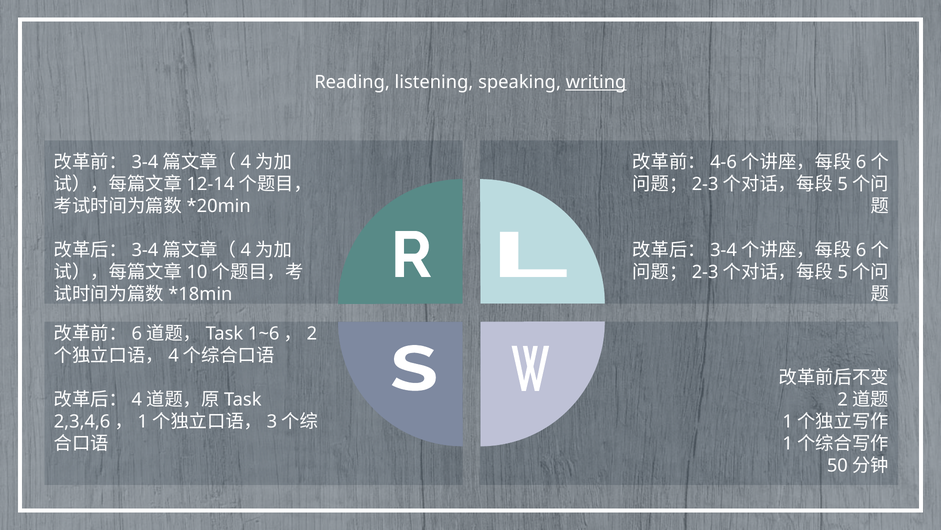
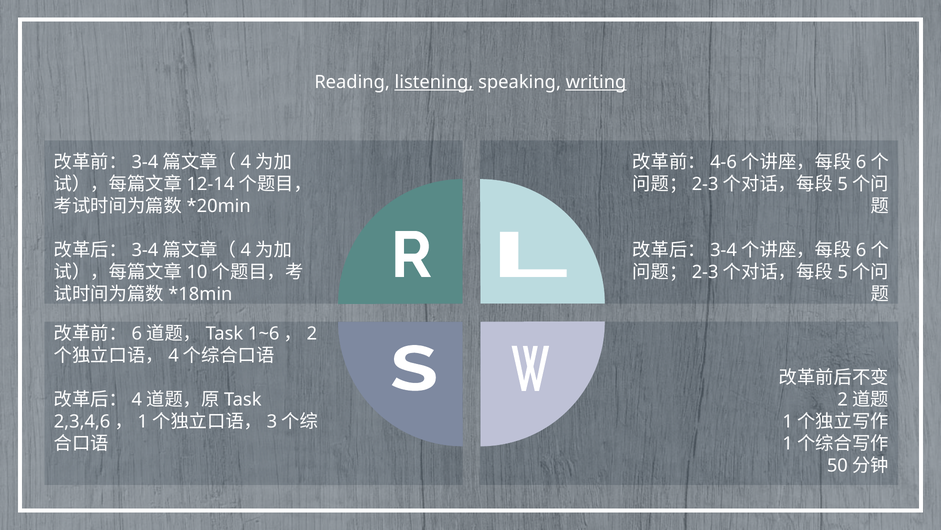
listening underline: none -> present (434, 82)
